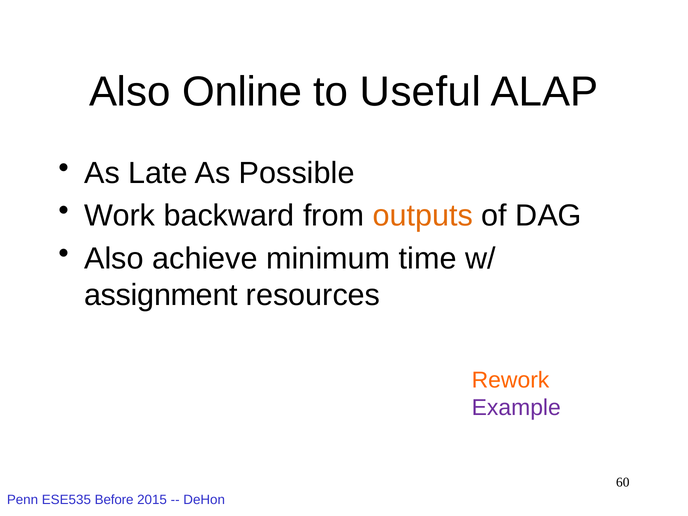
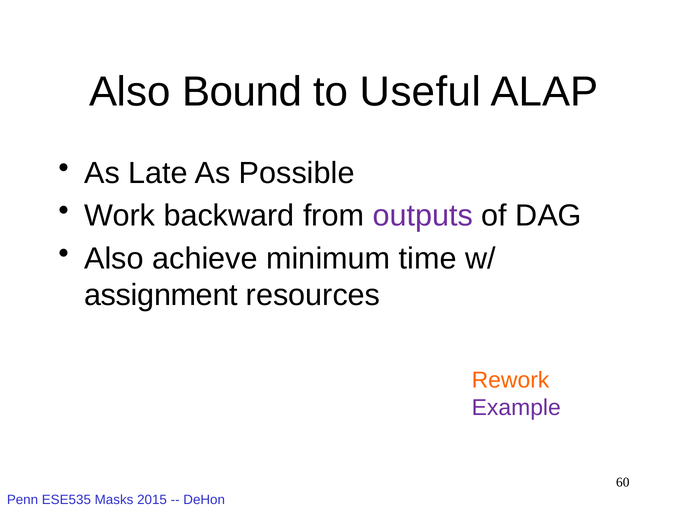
Online: Online -> Bound (242, 92)
outputs colour: orange -> purple (423, 216)
Before: Before -> Masks (114, 500)
